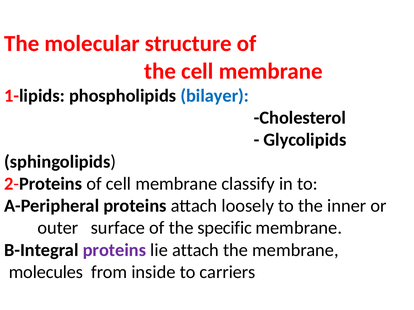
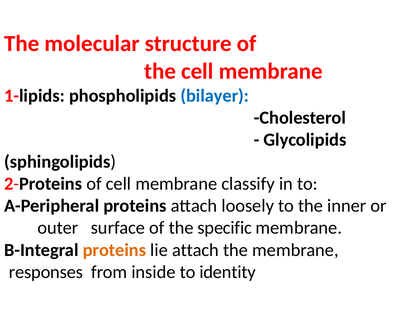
proteins colour: purple -> orange (114, 250)
molecules: molecules -> responses (46, 272)
carriers: carriers -> identity (228, 272)
